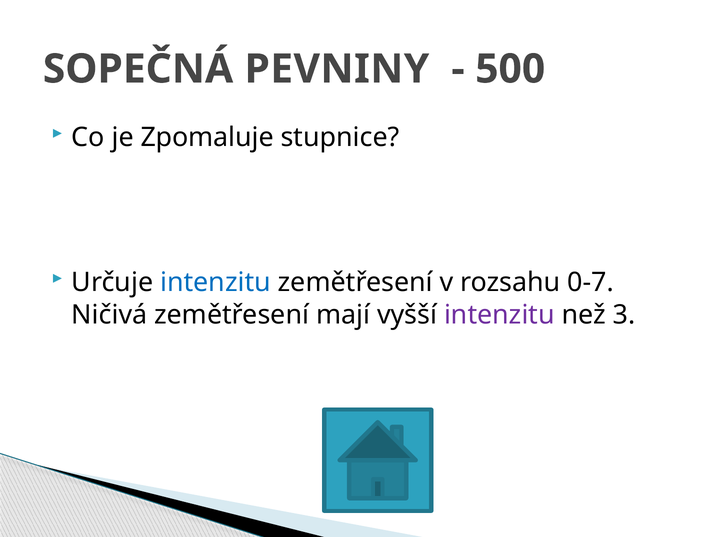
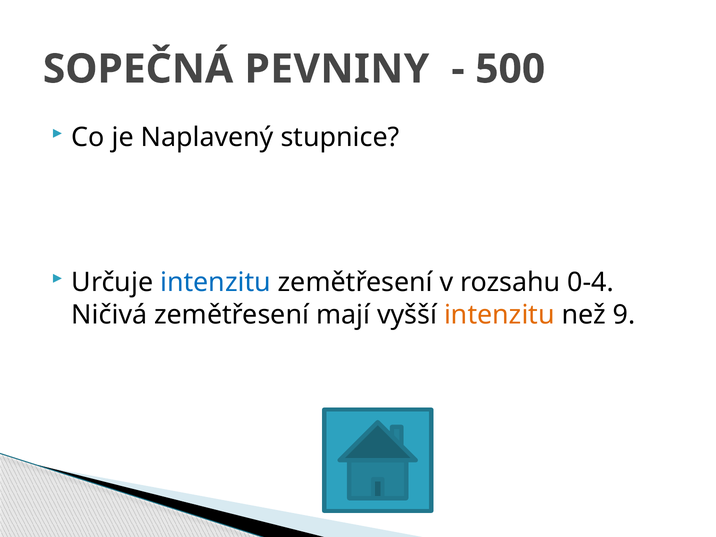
Zpomaluje: Zpomaluje -> Naplavený (207, 138)
0-7: 0-7 -> 0-4 (591, 282)
intenzitu colour: purple -> orange (499, 315)
3: 3 -> 9 (624, 315)
